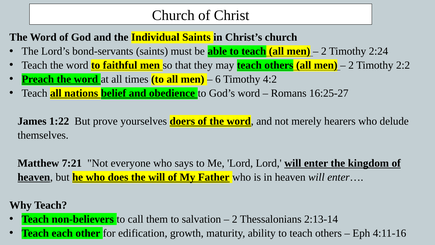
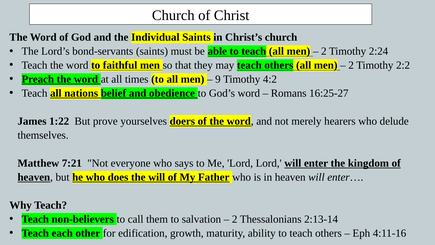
6: 6 -> 9 (218, 79)
